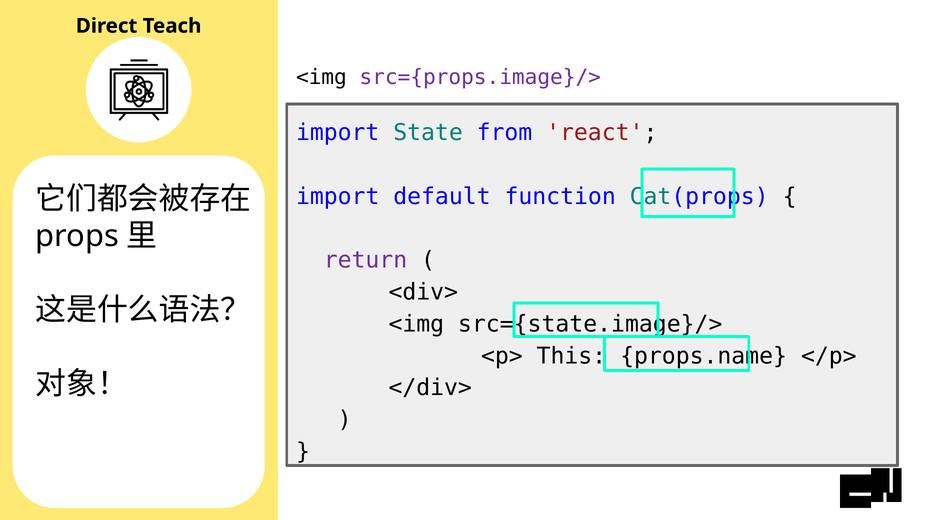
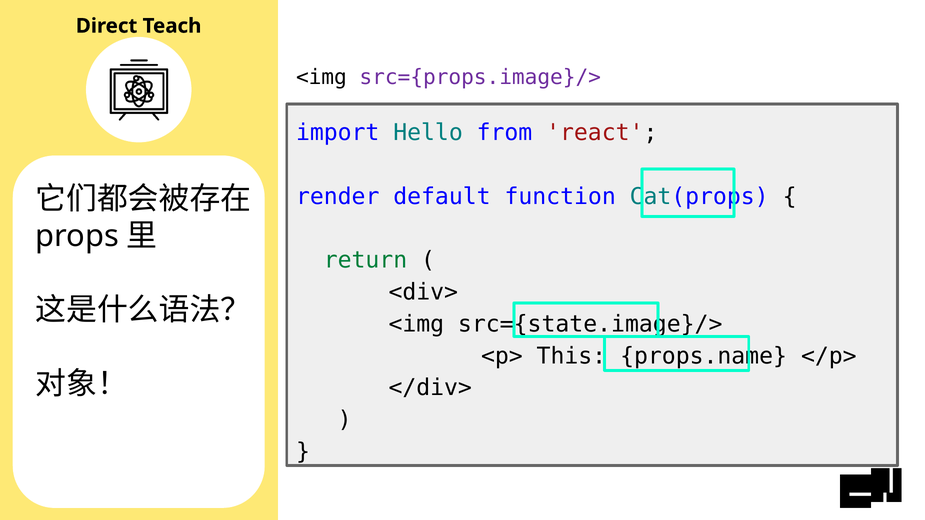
State: State -> Hello (428, 133)
import: import -> render (338, 197)
return colour: purple -> green (365, 260)
